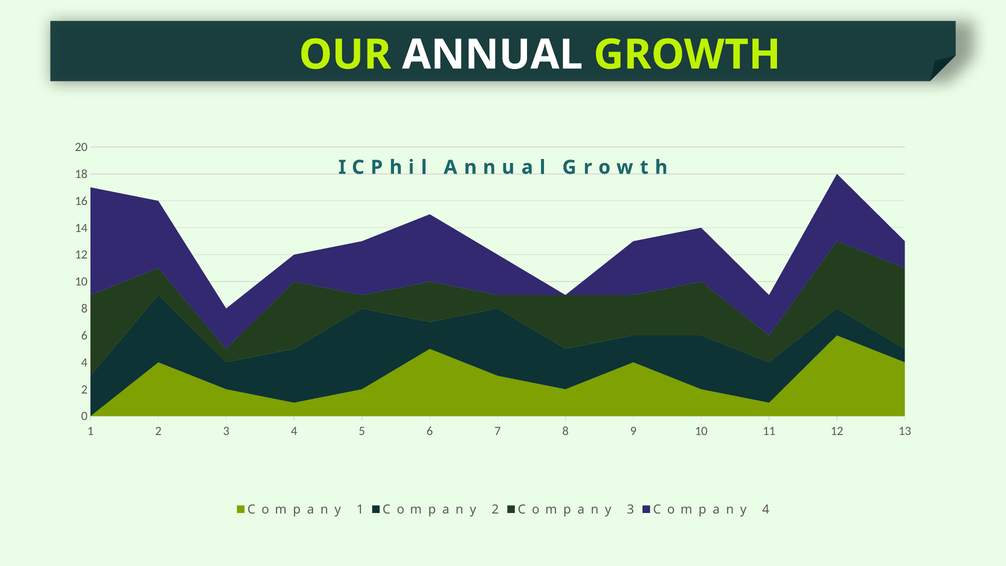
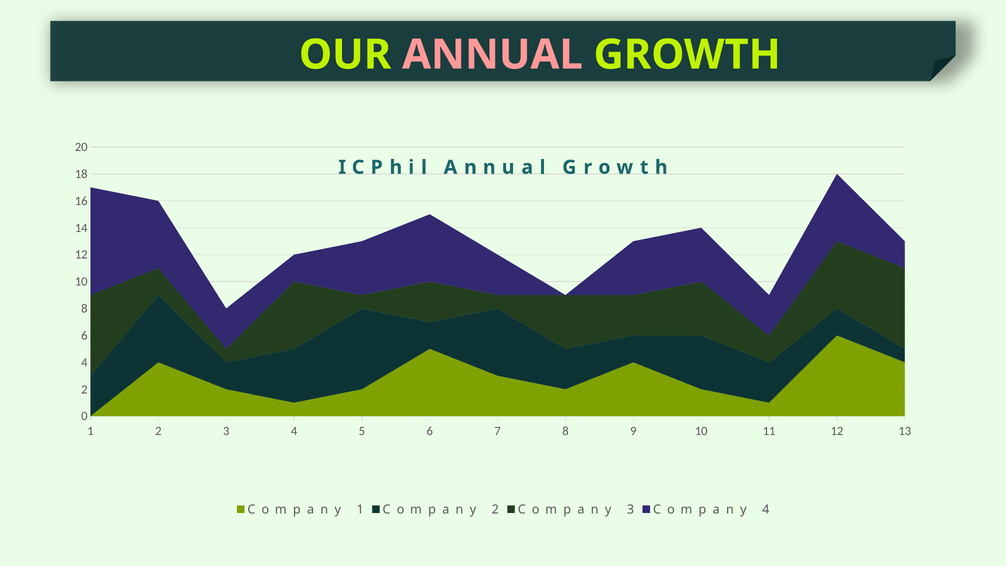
ANNUAL colour: white -> pink (492, 55)
